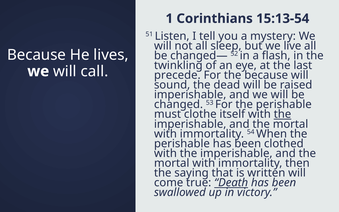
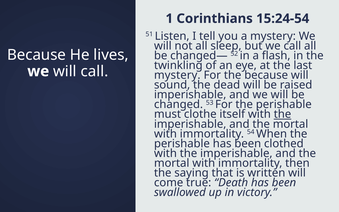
15:13-54: 15:13-54 -> 15:24-54 (283, 19)
we live: live -> call (292, 46)
precede: precede -> mystery (177, 75)
Death underline: present -> none (231, 183)
